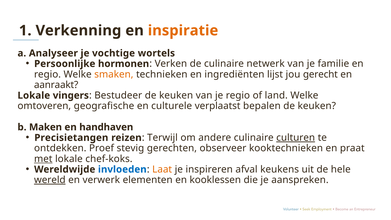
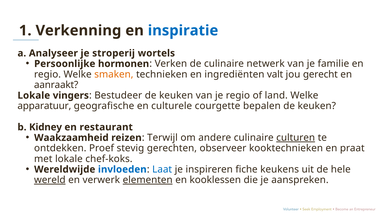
inspiratie colour: orange -> blue (183, 31)
vochtige: vochtige -> stroperij (114, 53)
lijst: lijst -> valt (275, 74)
omtoveren: omtoveren -> apparatuur (44, 106)
verplaatst: verplaatst -> courgette (218, 106)
Maken: Maken -> Kidney (46, 127)
handhaven: handhaven -> restaurant (106, 127)
Precisietangen: Precisietangen -> Waakzaamheid (71, 138)
met underline: present -> none (43, 159)
Laat colour: orange -> blue (162, 169)
afval: afval -> fiche (247, 169)
elementen underline: none -> present (148, 180)
